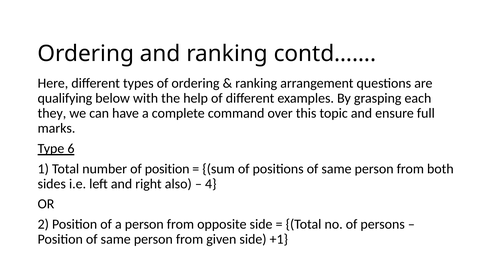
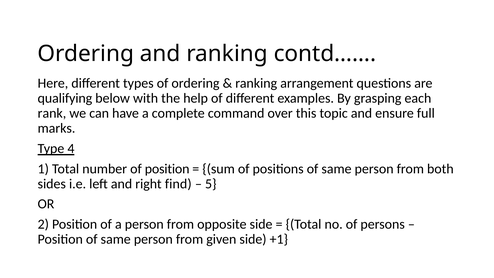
they: they -> rank (52, 113)
6: 6 -> 4 (71, 148)
also: also -> find (178, 184)
4: 4 -> 5 (211, 184)
